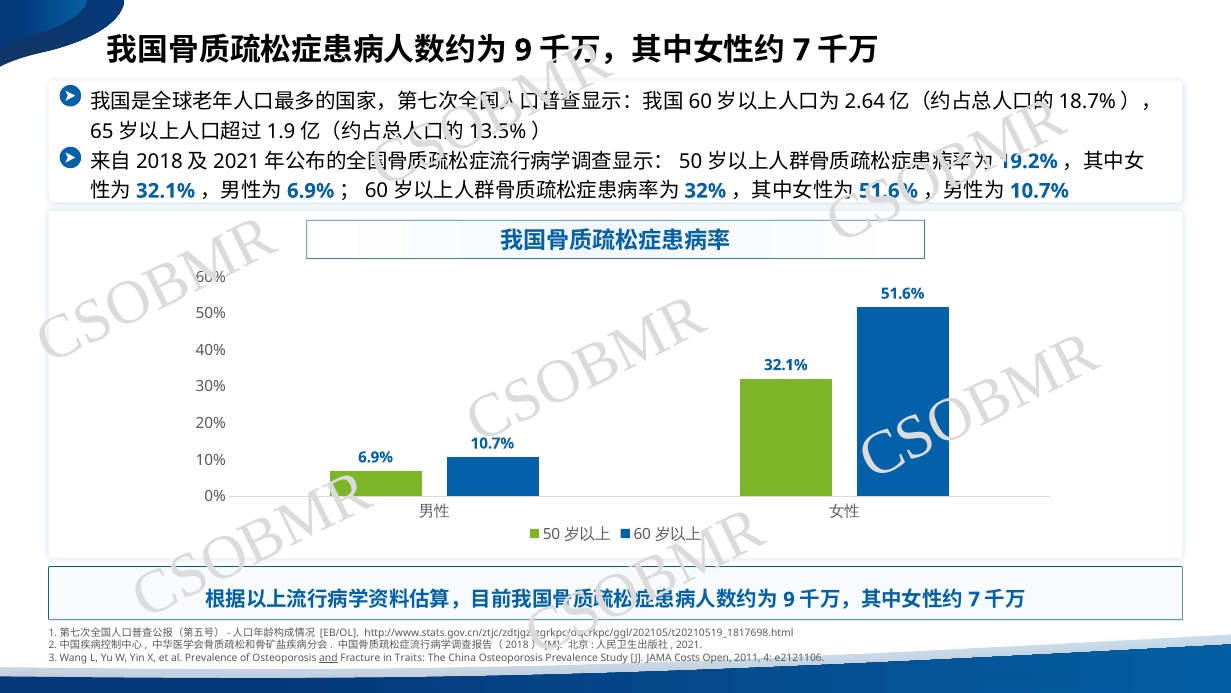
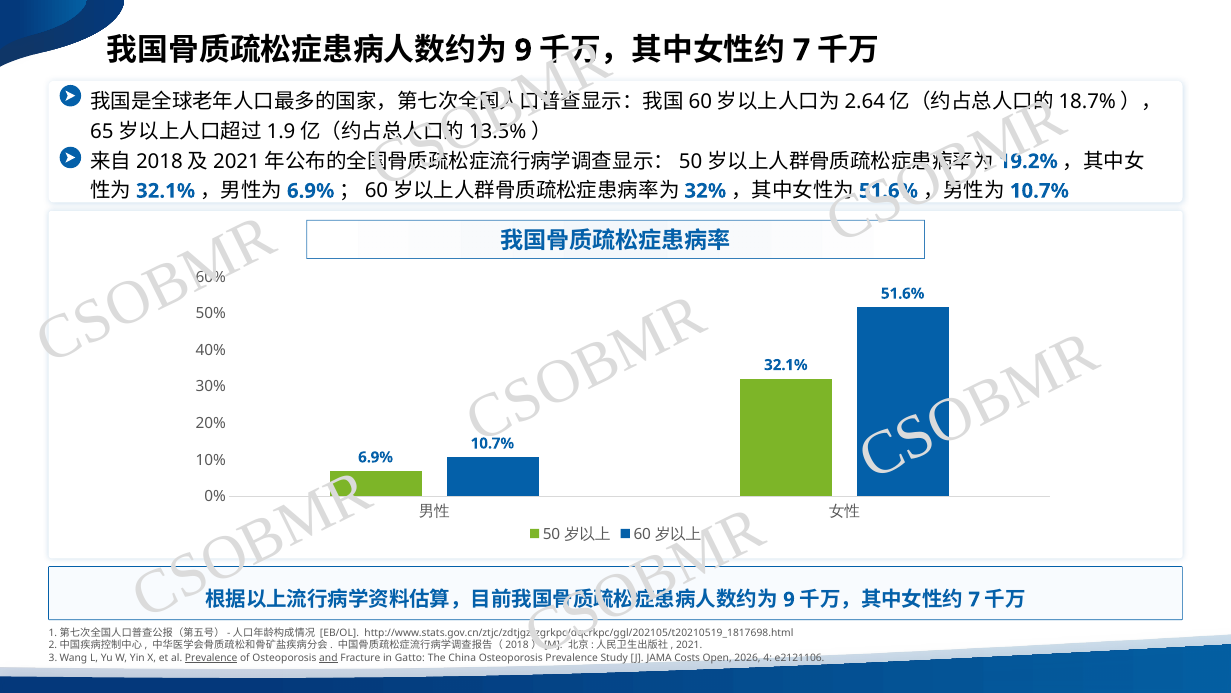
Prevalence underline: none -> present (211, 657)
Traits: Traits -> Gatto (410, 657)
2011: 2011 -> 2026 (748, 657)
